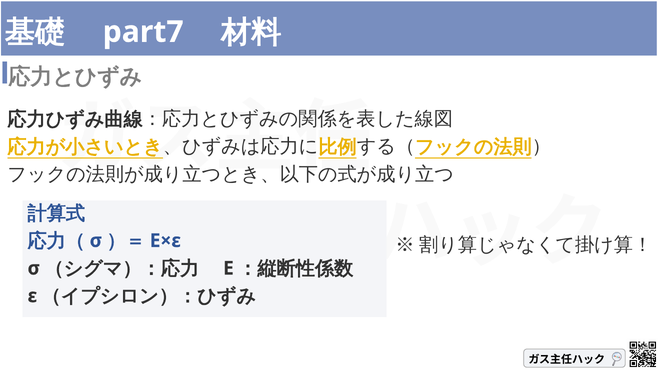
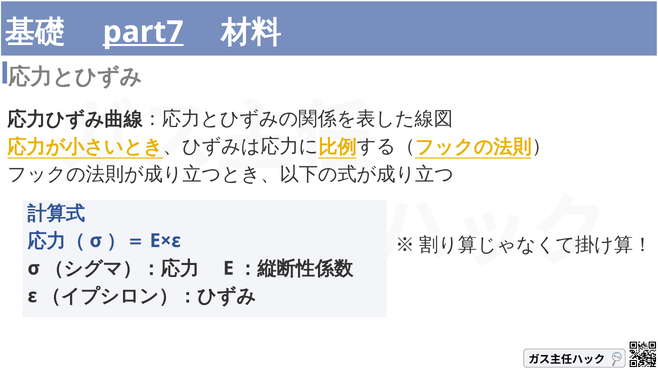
part7 underline: none -> present (143, 32)
